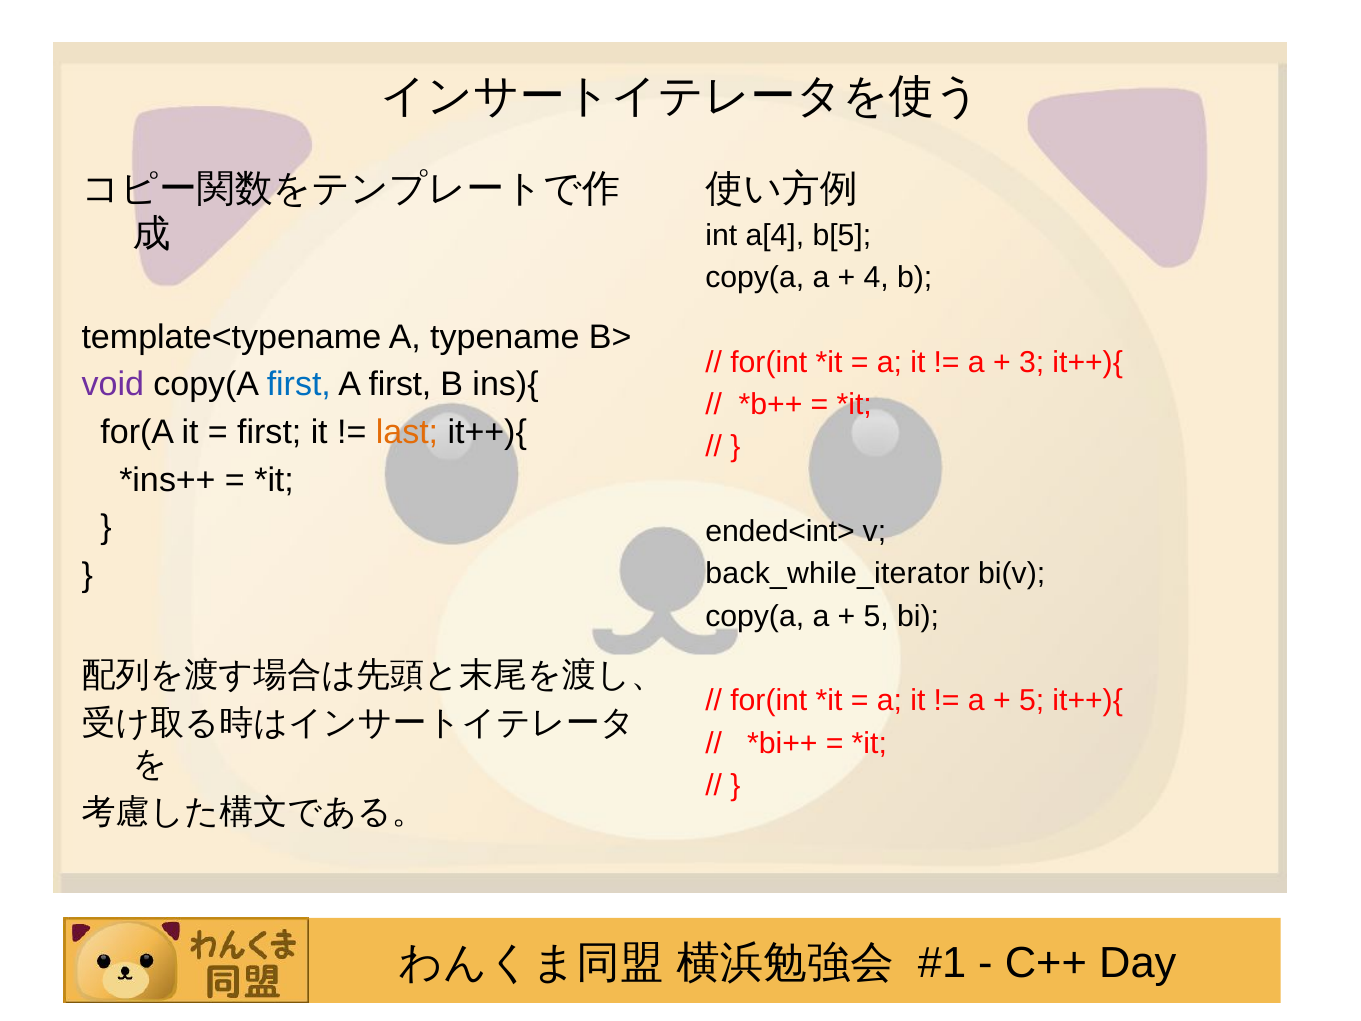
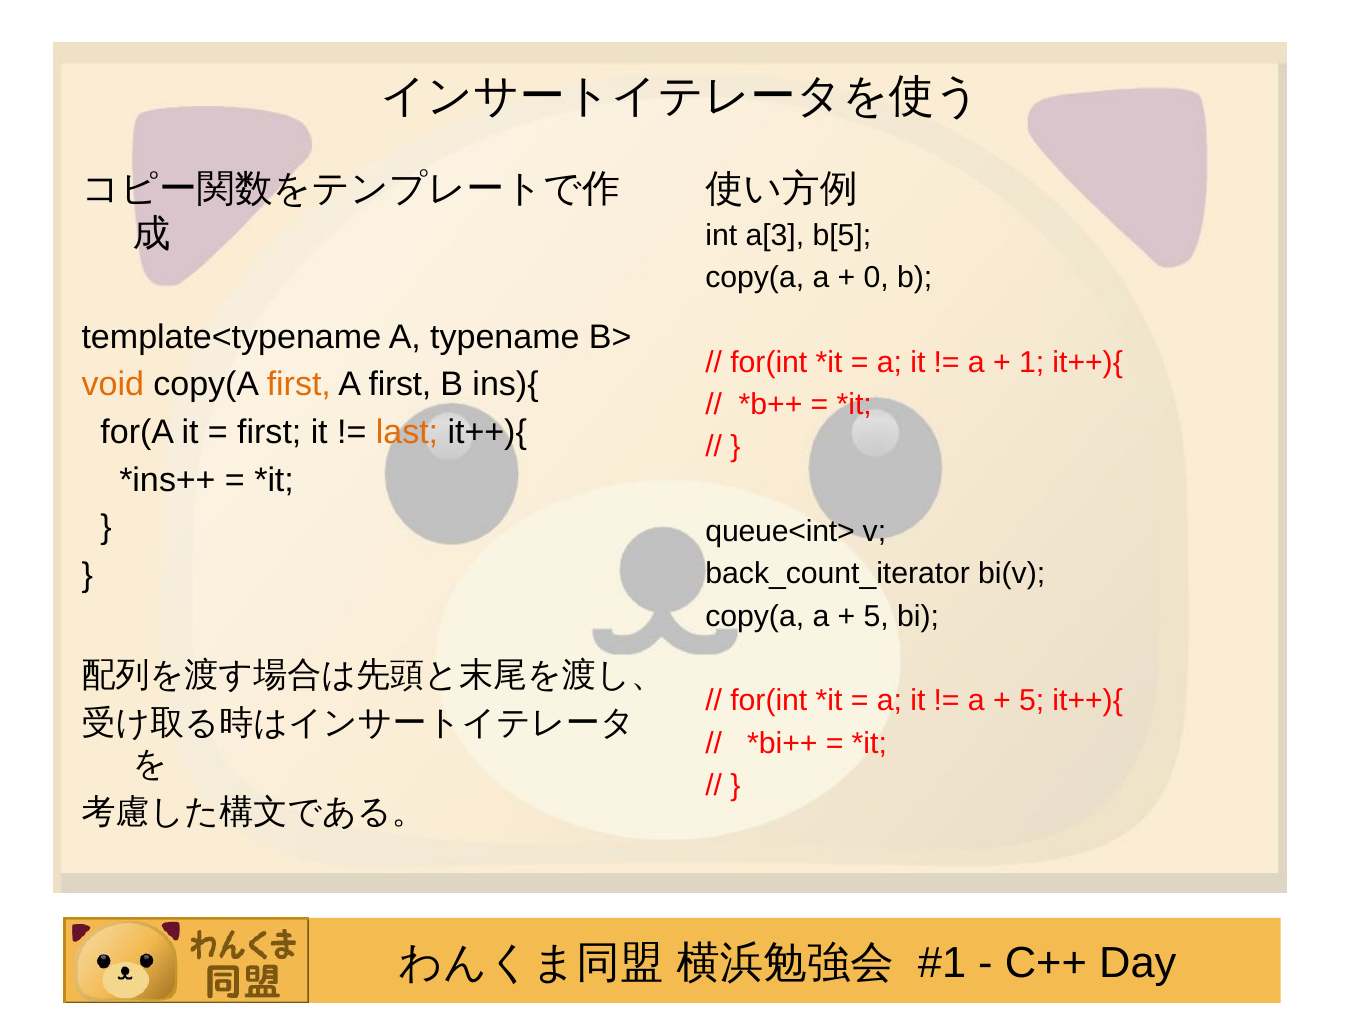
a[4: a[4 -> a[3 (775, 235)
4: 4 -> 0 (876, 277)
3: 3 -> 1 (1032, 362)
void colour: purple -> orange (113, 384)
first colour: blue -> orange (299, 384)
ended<int>: ended<int> -> queue<int> (780, 531)
back_while_iterator: back_while_iterator -> back_count_iterator (838, 574)
